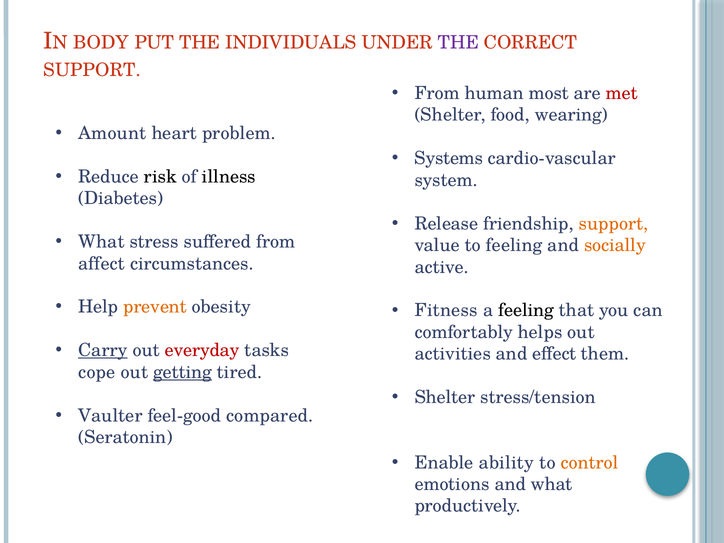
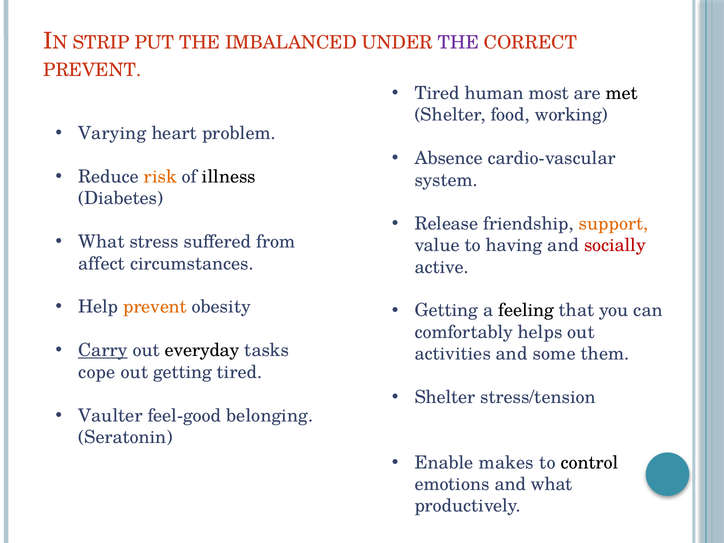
BODY: BODY -> STRIP (101, 42)
INDIVIDUALS: INDIVIDUALS -> IMBALANCED (291, 42)
SUPPORT: SUPPORT -> PREVENT (92, 70)
From: From -> Tired (437, 93)
met colour: red -> black (622, 93)
wearing: wearing -> working (571, 115)
Amount: Amount -> Varying (112, 133)
Systems: Systems -> Absence (449, 158)
risk colour: black -> orange (160, 177)
to feeling: feeling -> having (514, 245)
socially colour: orange -> red (615, 245)
Fitness: Fitness -> Getting (446, 311)
everyday colour: red -> black (202, 350)
effect: effect -> some (554, 354)
getting underline: present -> none (183, 372)
compared: compared -> belonging (270, 416)
ability: ability -> makes (506, 463)
control colour: orange -> black (590, 463)
